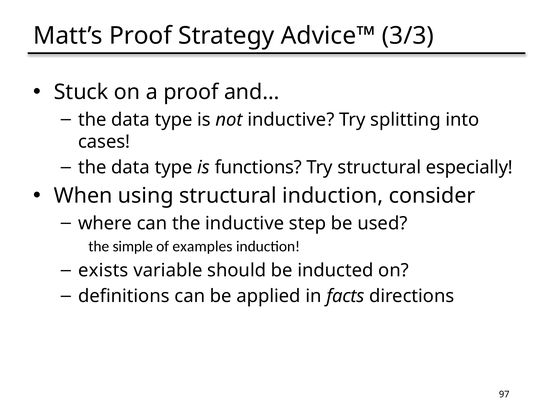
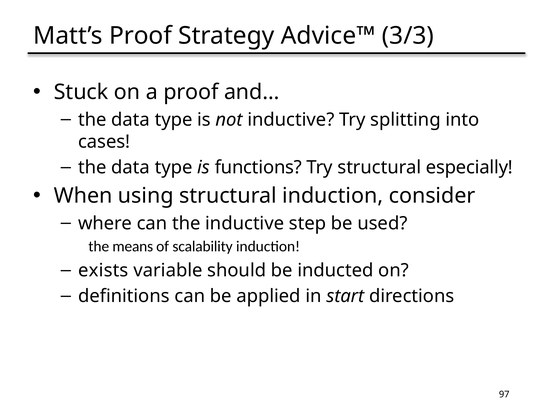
simple: simple -> means (133, 247)
examples: examples -> scalability (203, 247)
facts: facts -> start (345, 297)
